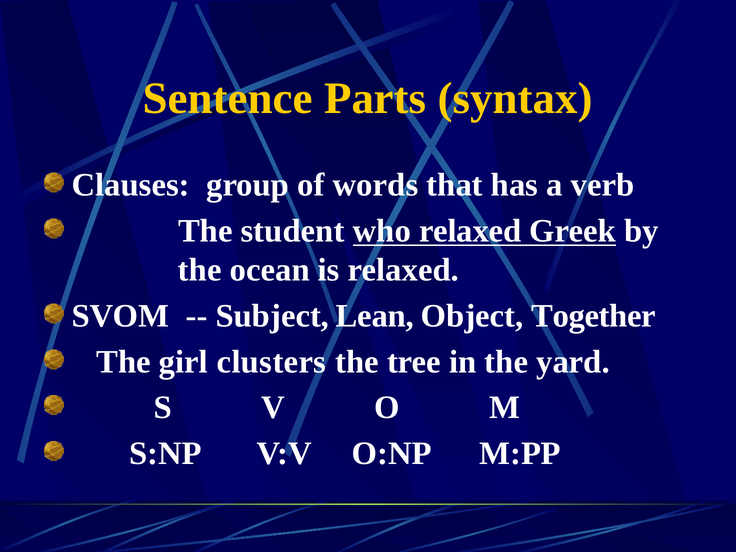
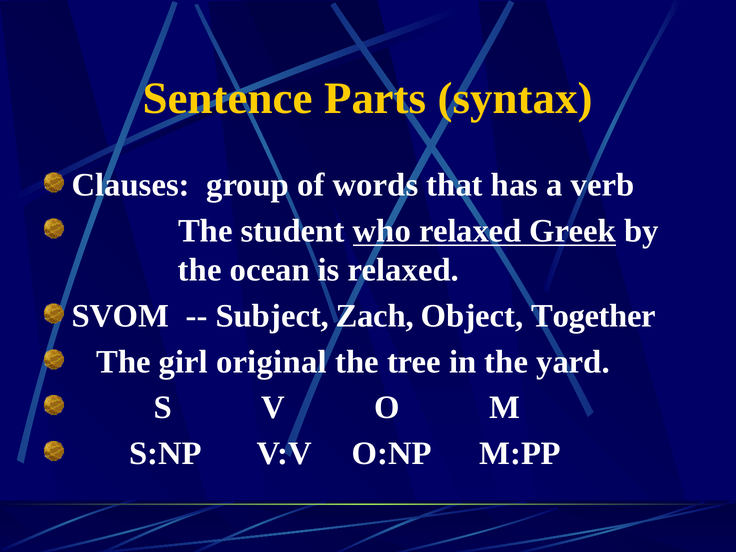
Lean: Lean -> Zach (375, 316)
clusters: clusters -> original (271, 362)
